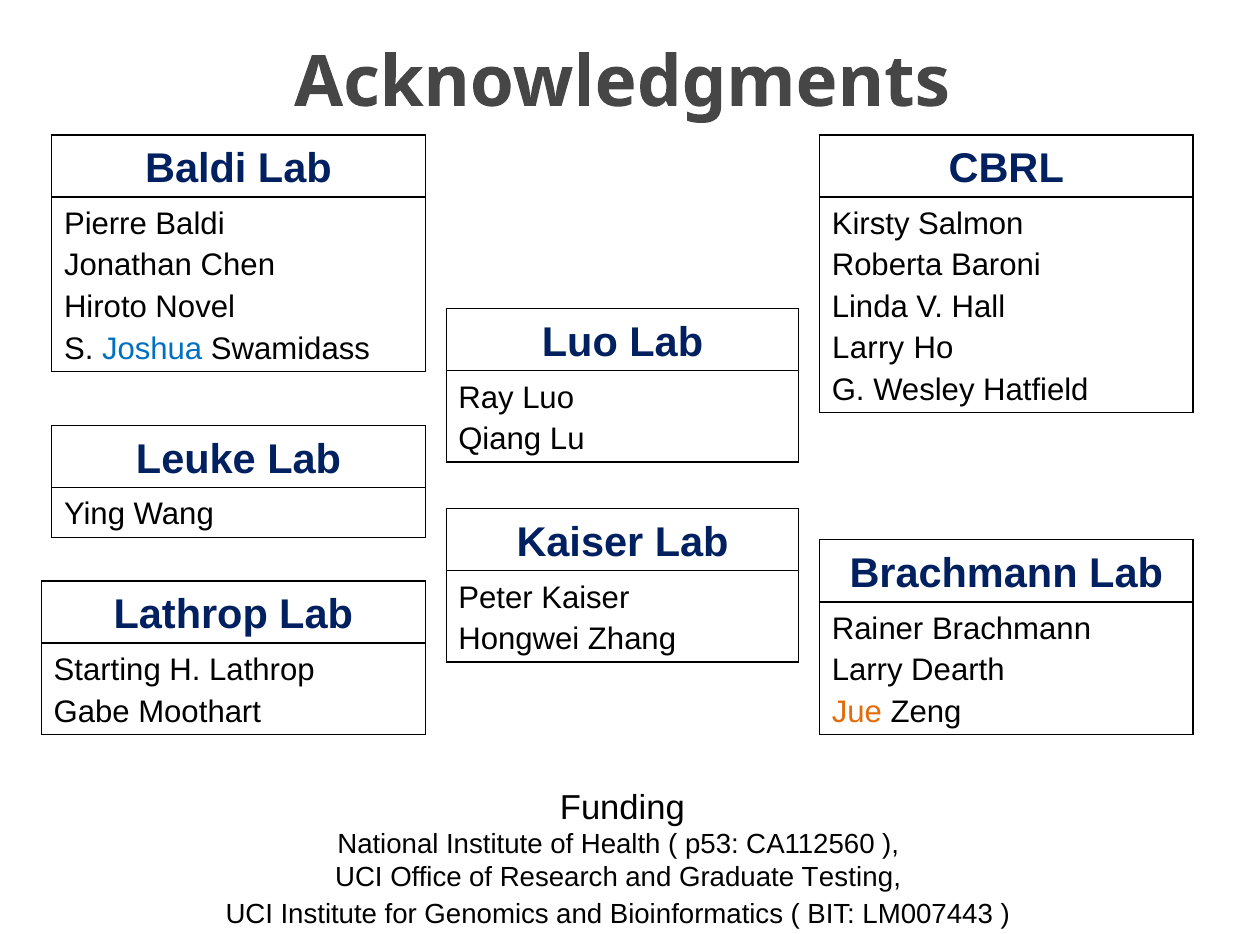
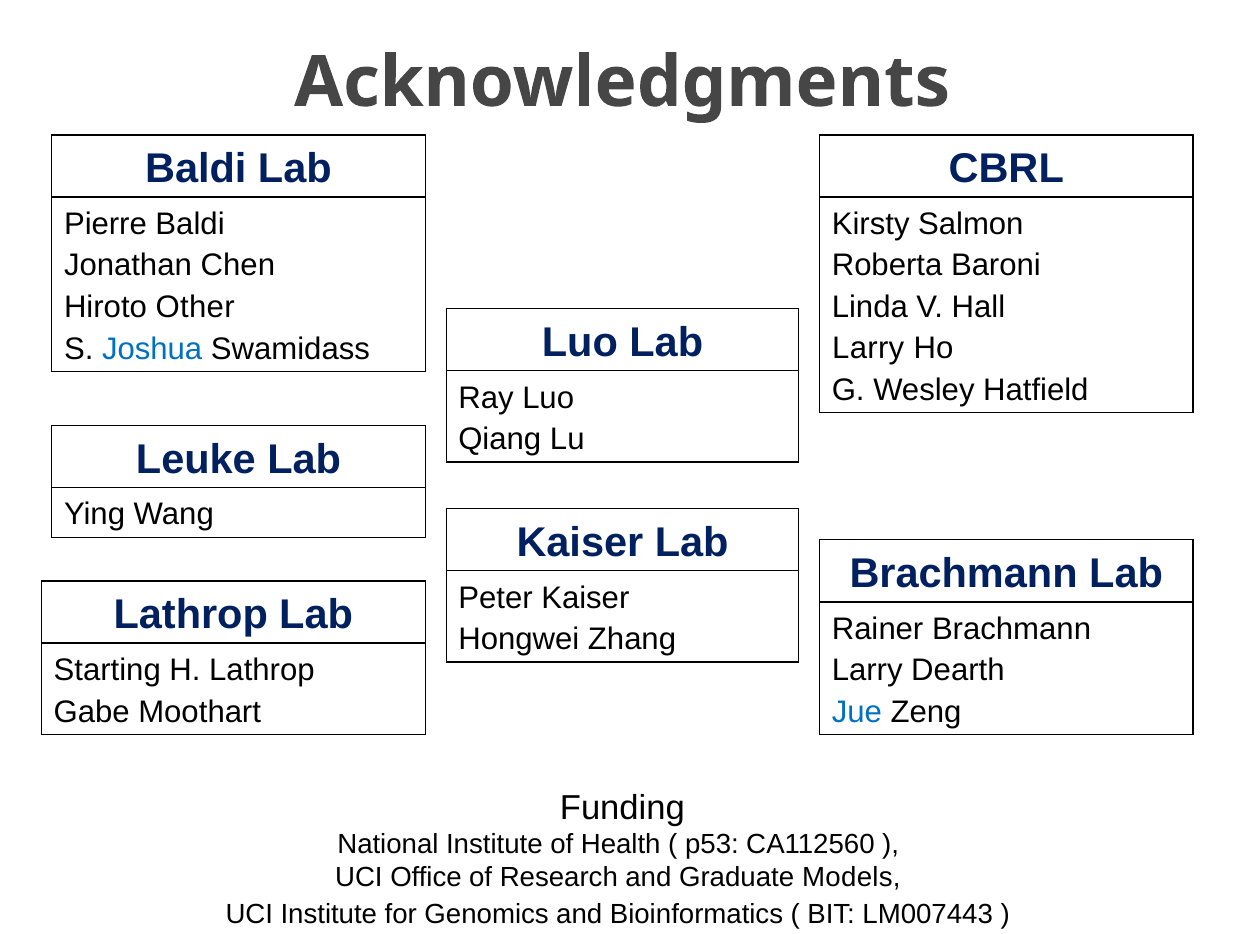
Novel: Novel -> Other (195, 307)
Jue colour: orange -> blue (857, 712)
Testing: Testing -> Models (851, 877)
